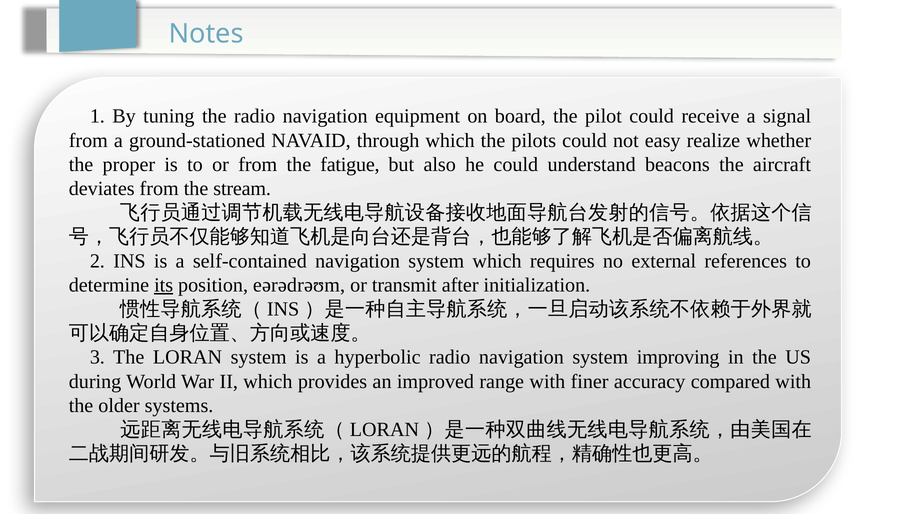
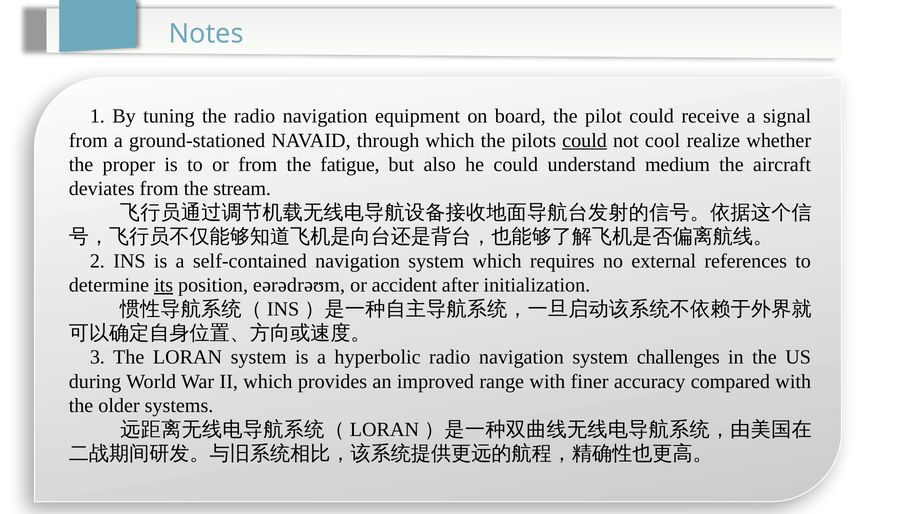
could underline: none -> present (585, 140)
easy: easy -> cool (663, 140)
beacons: beacons -> medium (677, 165)
transmit: transmit -> accident (404, 285)
improving: improving -> challenges (678, 358)
